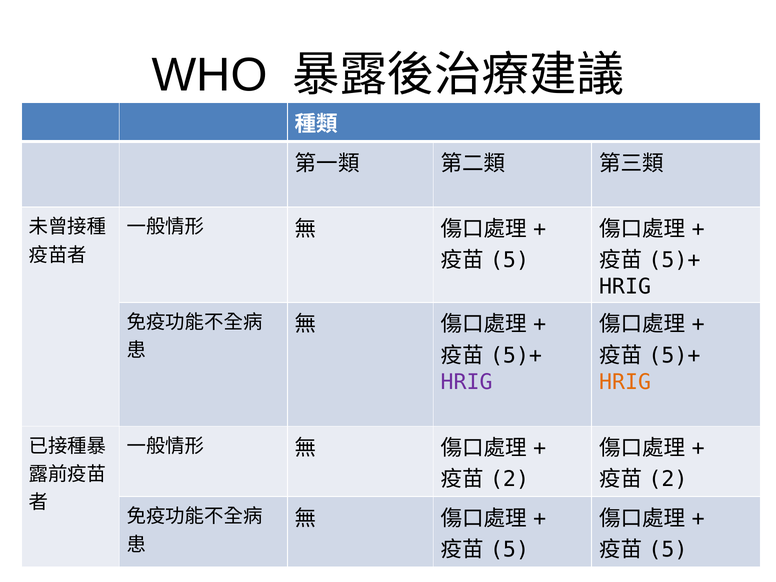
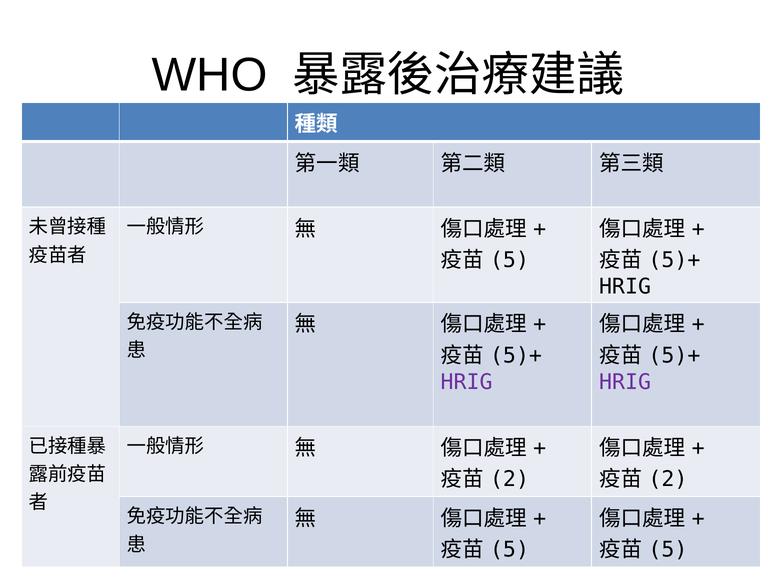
HRIG colour: orange -> purple (625, 382)
